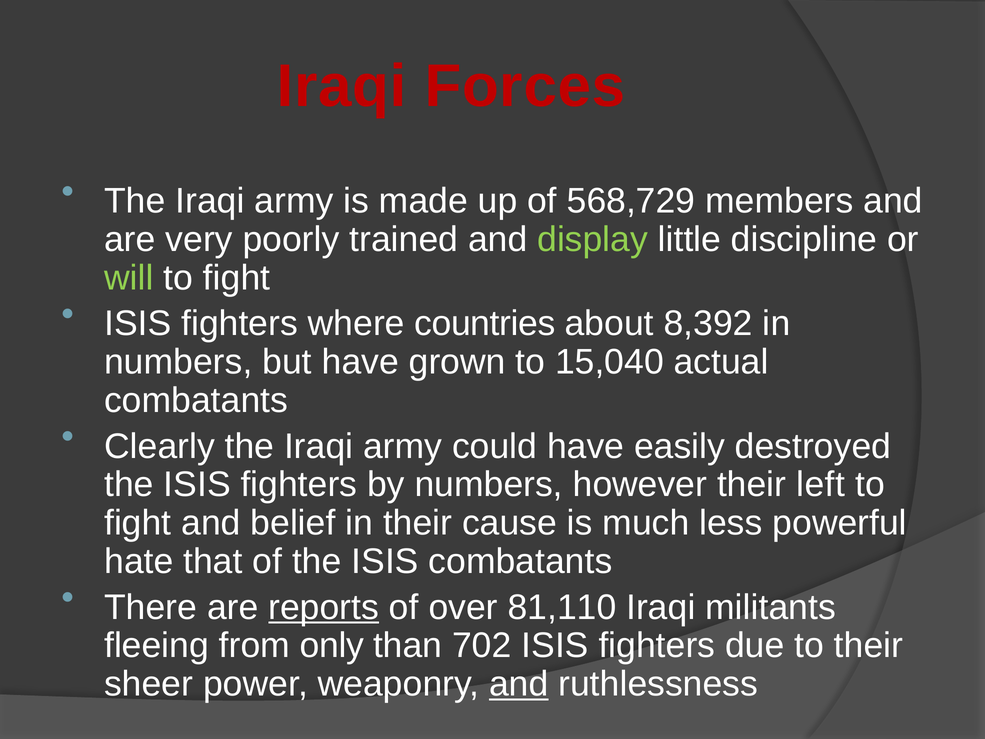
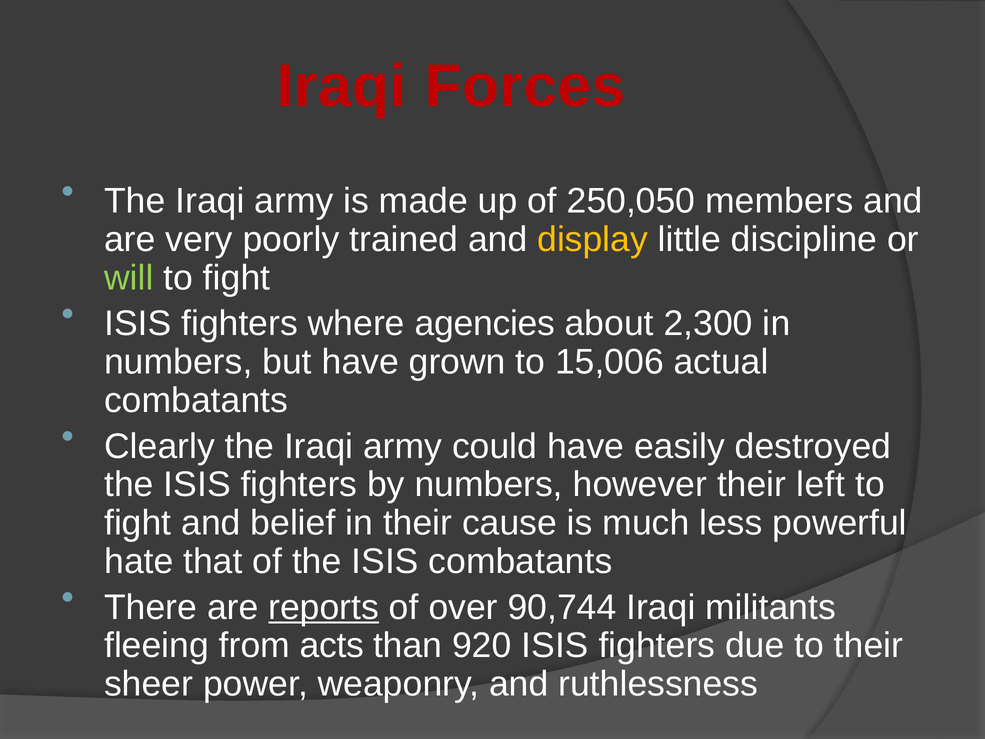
568,729: 568,729 -> 250,050 (631, 201)
display colour: light green -> yellow (593, 239)
countries: countries -> agencies (485, 324)
8,392: 8,392 -> 2,300 (708, 324)
15,040: 15,040 -> 15,006 (609, 362)
81,110: 81,110 -> 90,744 (562, 607)
only: only -> acts (332, 645)
702: 702 -> 920 (482, 645)
and underline: present -> none (519, 684)
